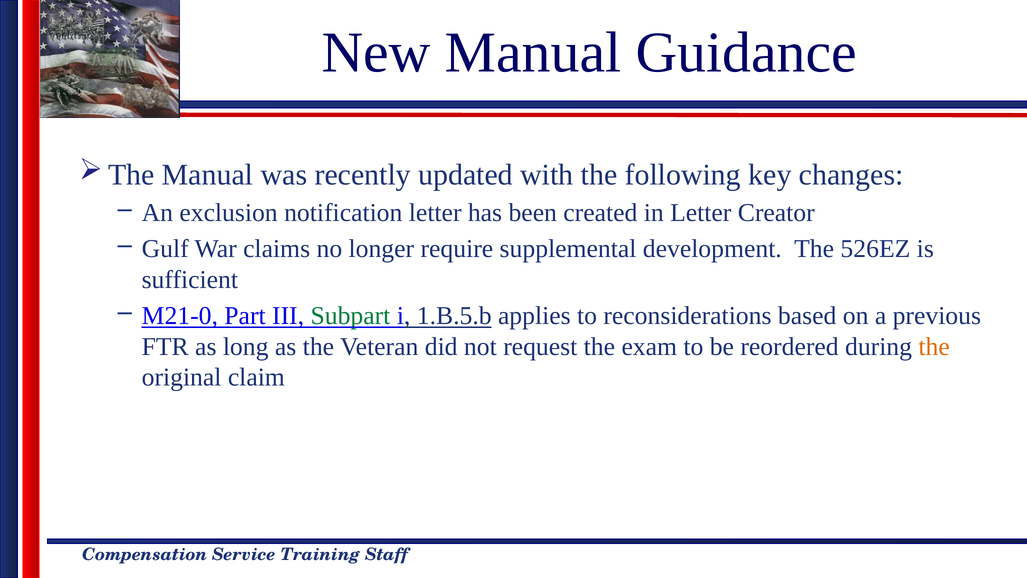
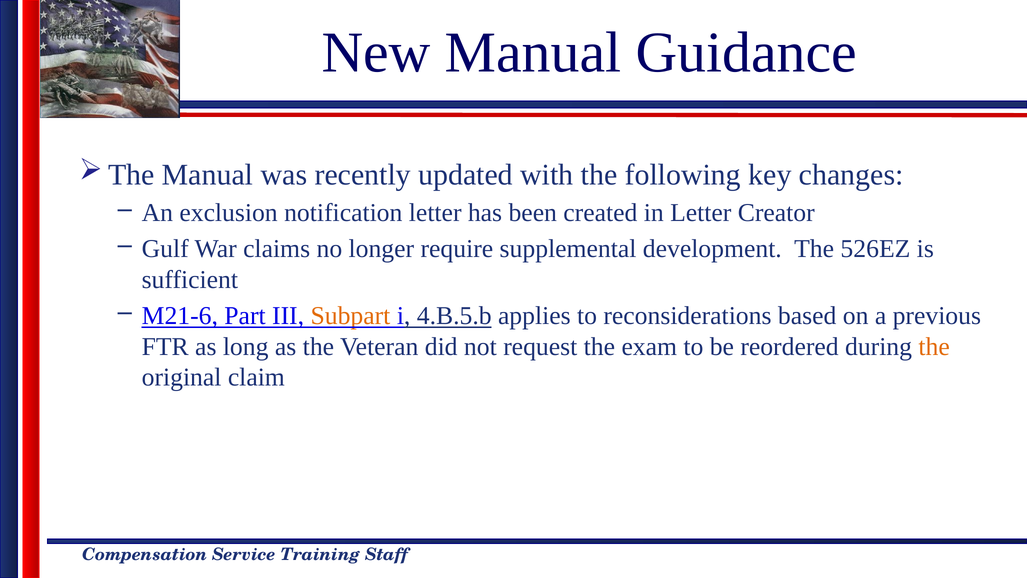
M21-0: M21-0 -> M21-6 (180, 316)
Subpart colour: green -> orange (350, 316)
1.B.5.b: 1.B.5.b -> 4.B.5.b (454, 316)
